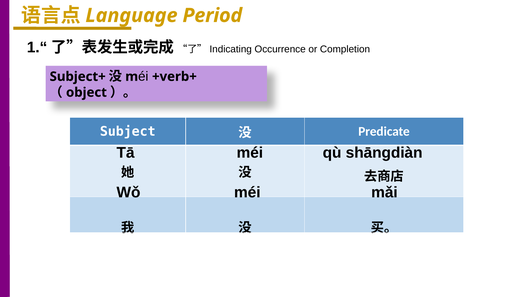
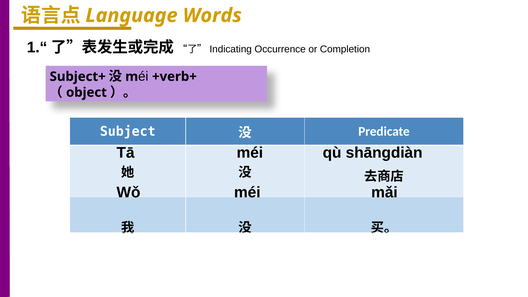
Period: Period -> Words (212, 15)
